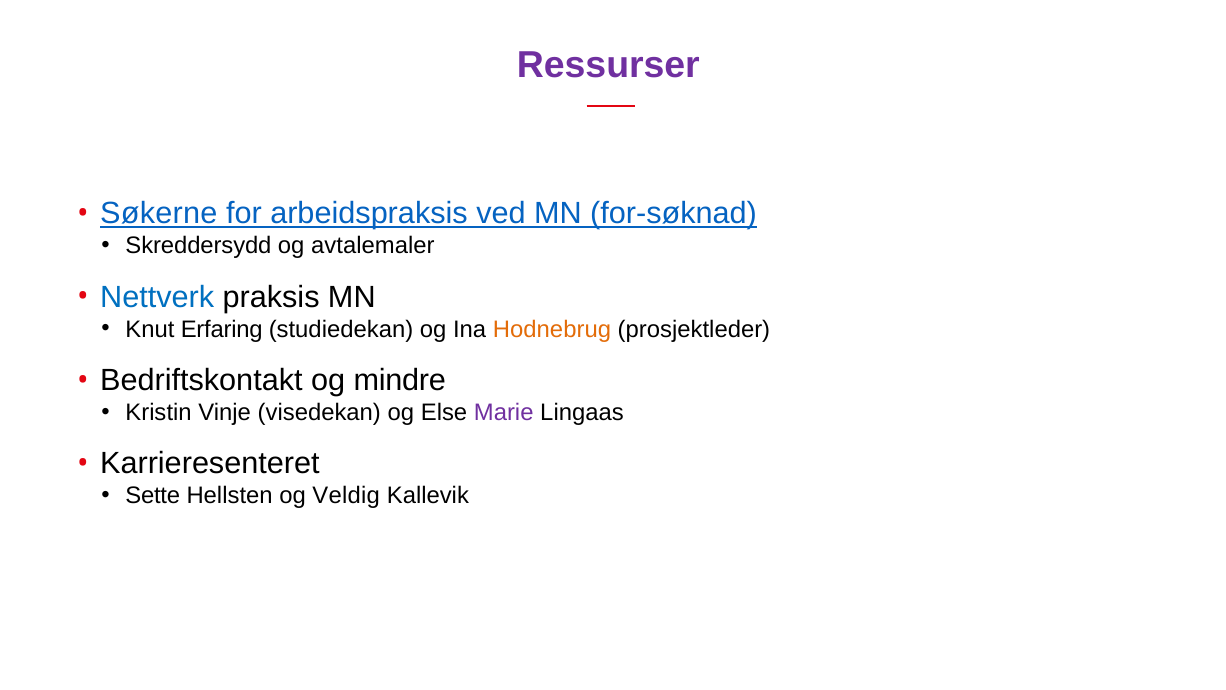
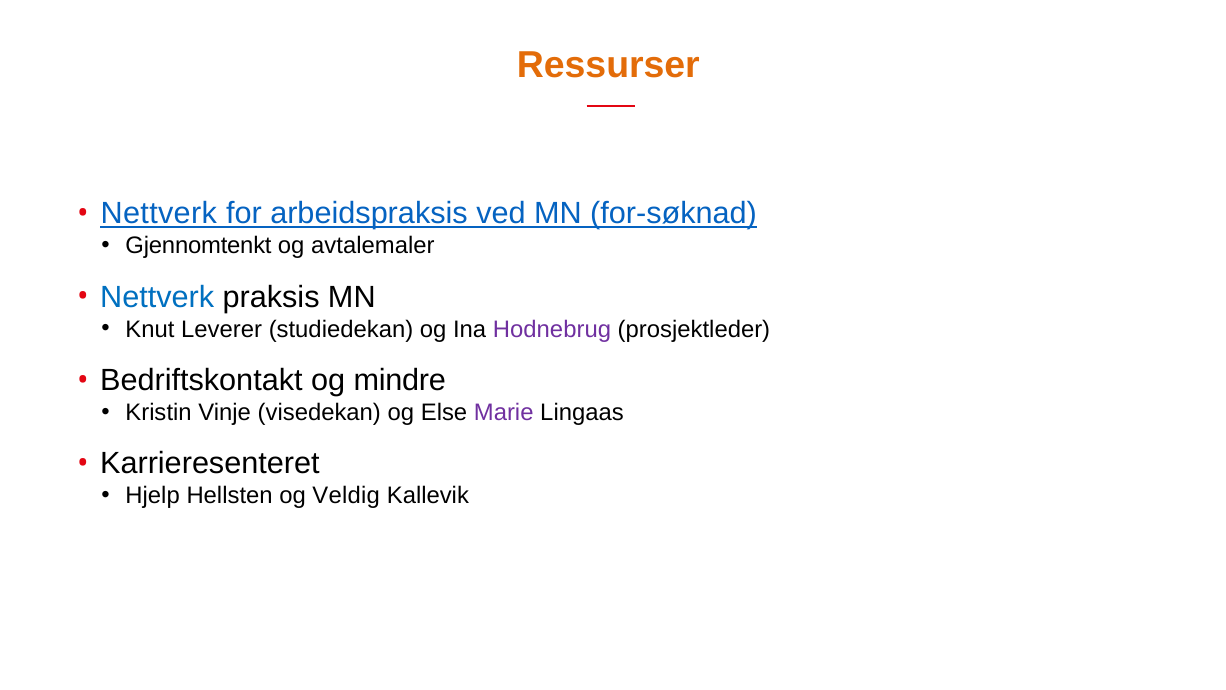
Ressurser colour: purple -> orange (608, 65)
Søkerne: Søkerne -> Nettverk (159, 214)
Skreddersydd: Skreddersydd -> Gjennomtenkt (199, 246)
Erfaring: Erfaring -> Leverer (222, 329)
Hodnebrug colour: orange -> purple (552, 329)
Sette: Sette -> Hjelp (153, 496)
